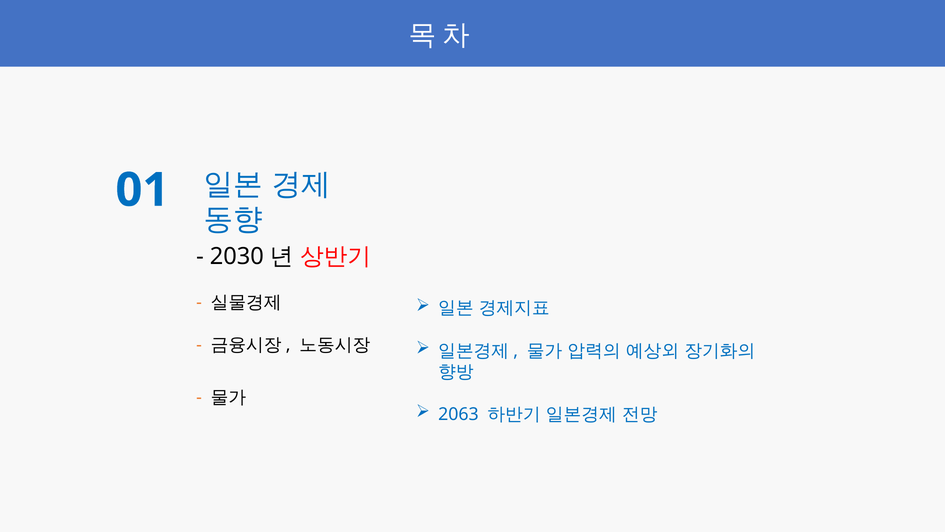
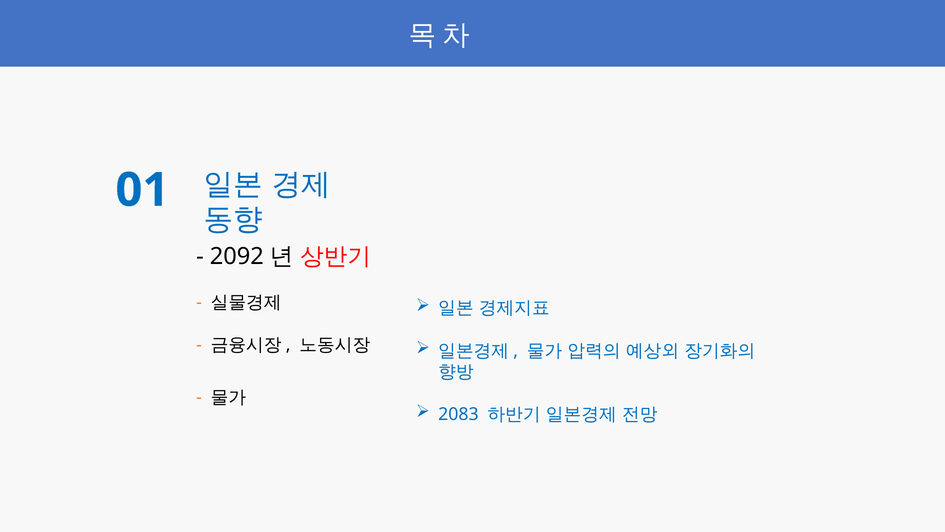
2030: 2030 -> 2092 (237, 256)
2063: 2063 -> 2083 (458, 414)
